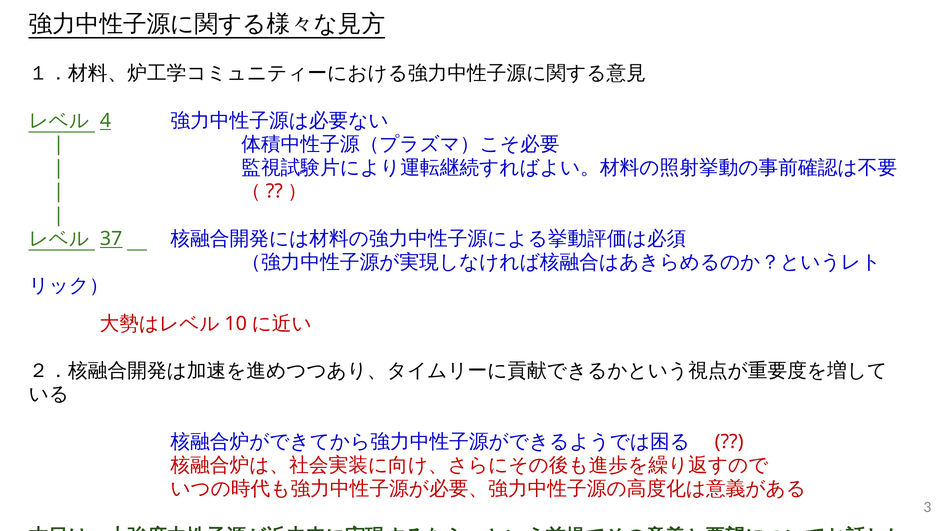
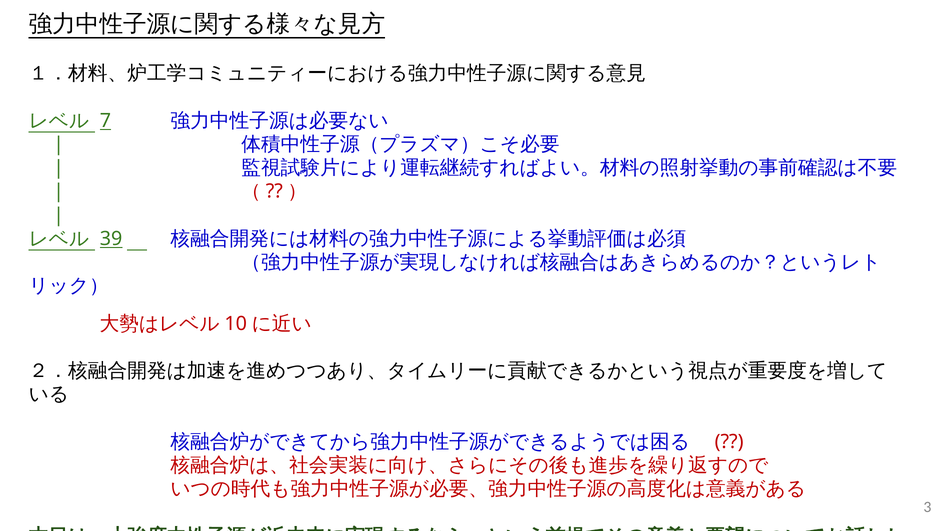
4: 4 -> 7 (105, 121)
37: 37 -> 39 (111, 239)
